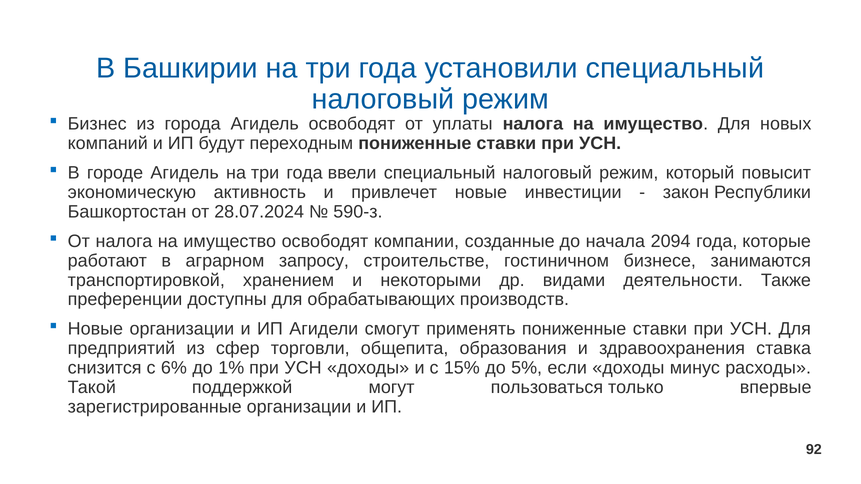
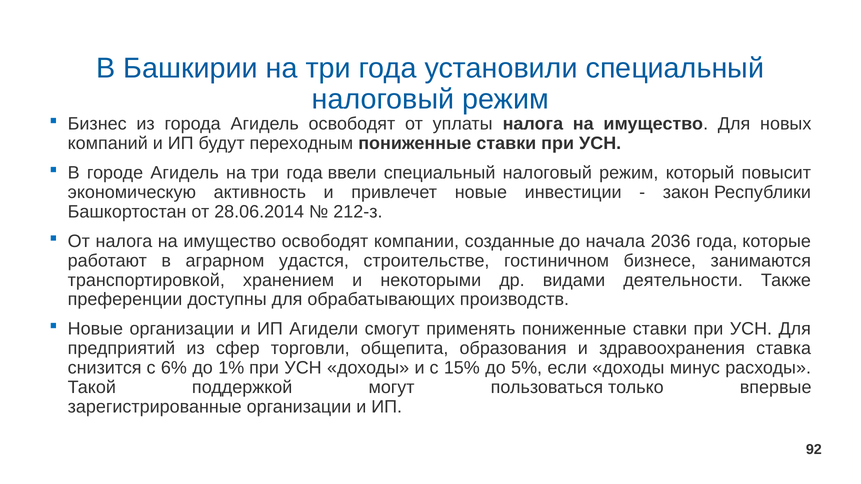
28.07.2024: 28.07.2024 -> 28.06.2014 (259, 212)
590-з: 590-з -> 212-з (358, 212)
2094: 2094 -> 2036 (671, 241)
запросу: запросу -> удастся (314, 261)
